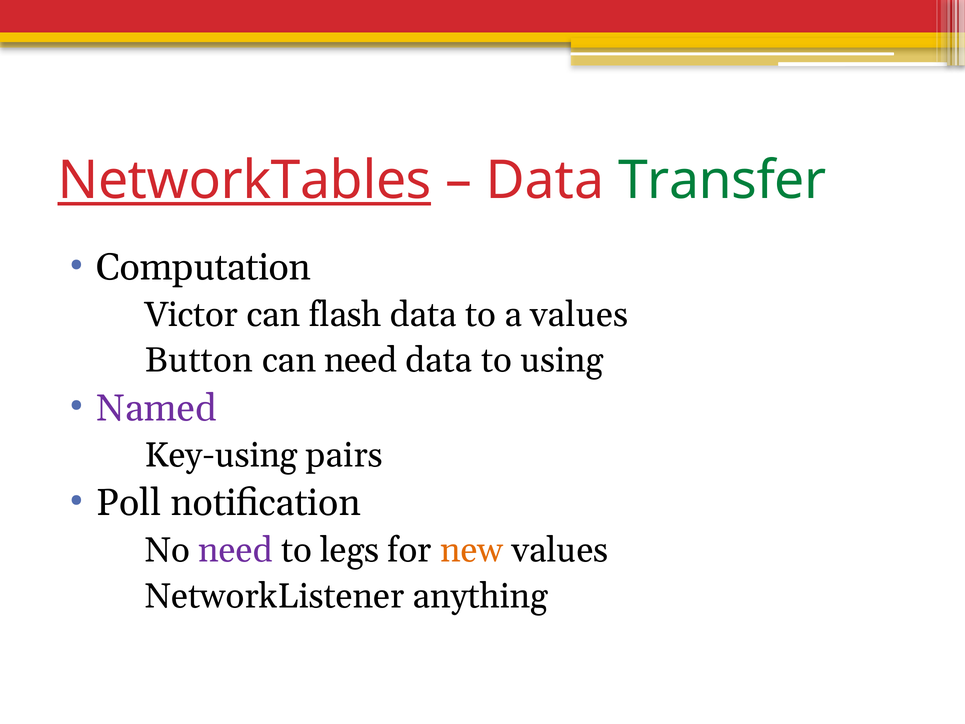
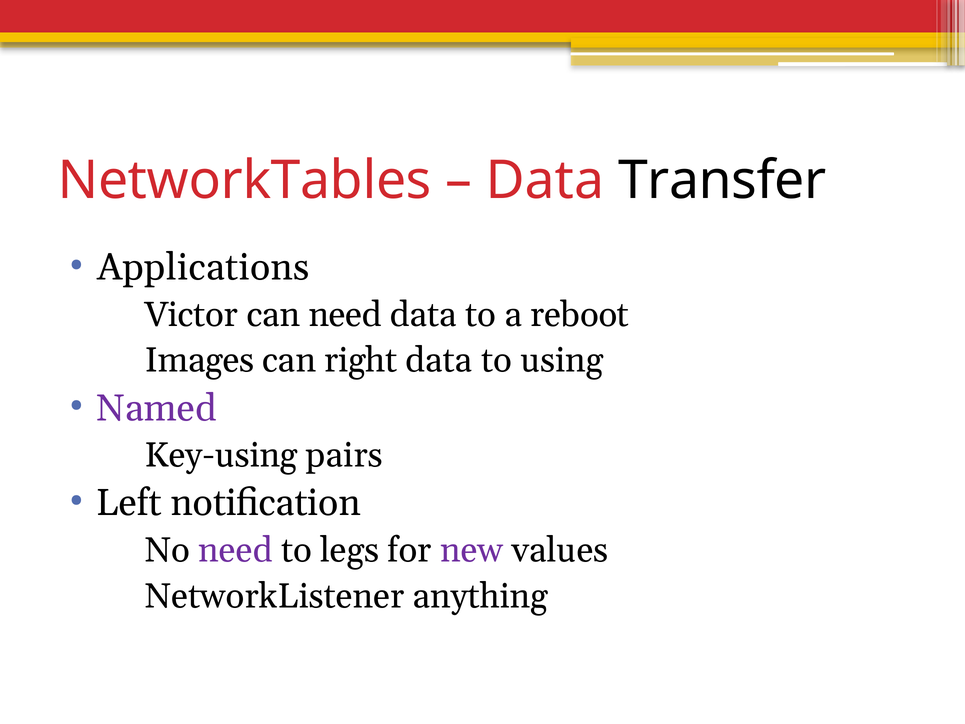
NetworkTables underline: present -> none (245, 181)
Transfer colour: green -> black (722, 181)
Computation: Computation -> Applications (203, 267)
can flash: flash -> need (345, 315)
a values: values -> reboot (580, 315)
Button: Button -> Images (199, 360)
can need: need -> right (361, 360)
Poll: Poll -> Left (129, 503)
new colour: orange -> purple (472, 550)
